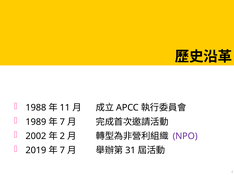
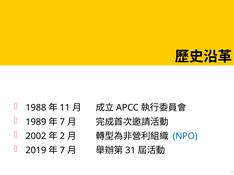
NPO colour: purple -> blue (185, 136)
